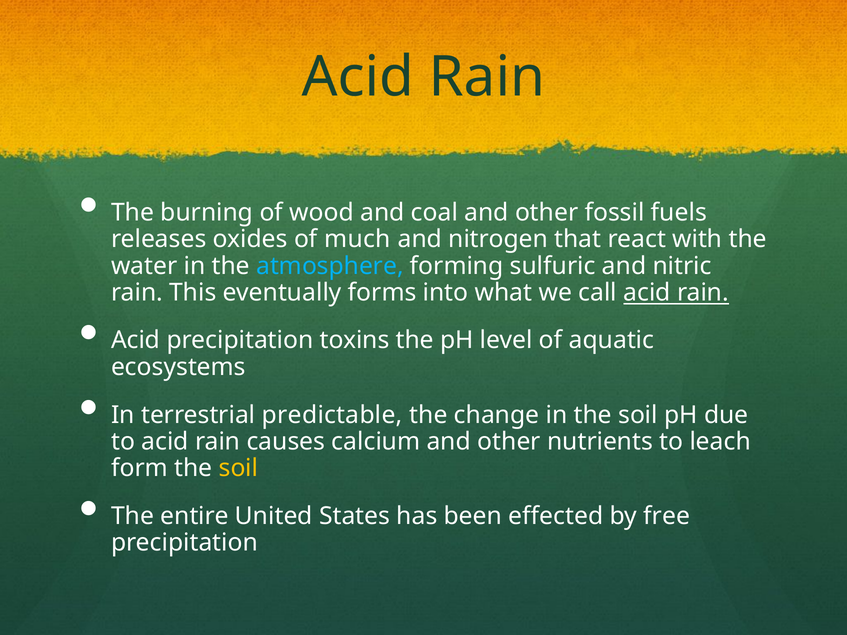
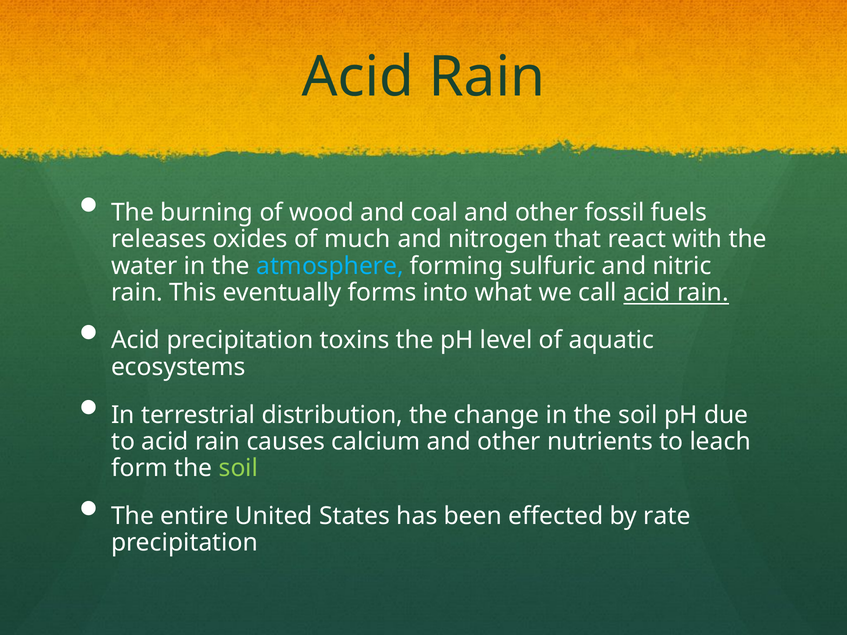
predictable: predictable -> distribution (332, 415)
soil colour: yellow -> light green (238, 468)
free: free -> rate (667, 516)
